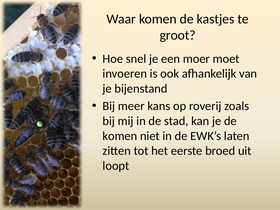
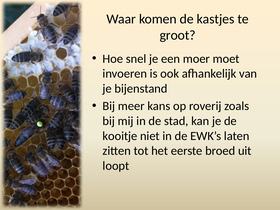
komen: komen -> kooitje (120, 136)
